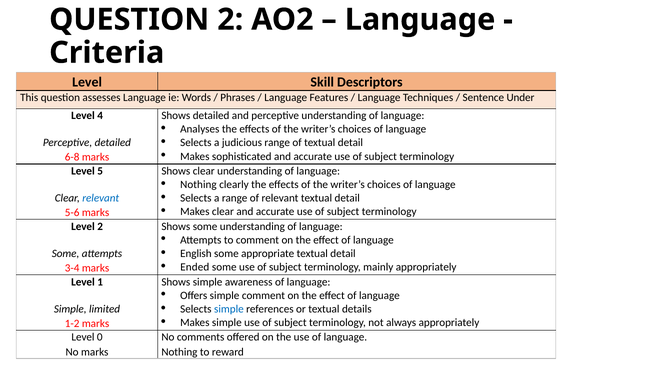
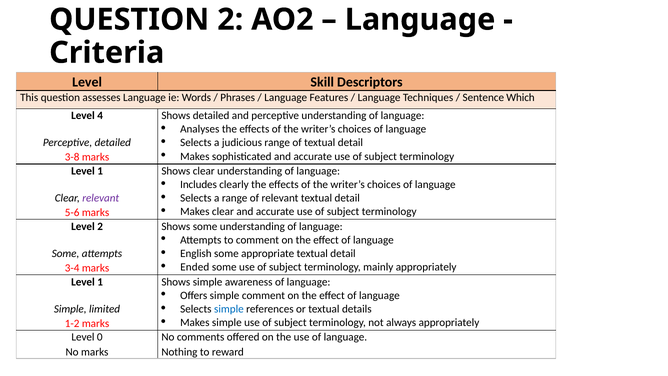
Under: Under -> Which (521, 97)
6-8: 6-8 -> 3-8 (72, 157)
5: 5 -> 1 (100, 171)
Nothing: Nothing -> Includes (199, 184)
relevant colour: blue -> purple (101, 198)
